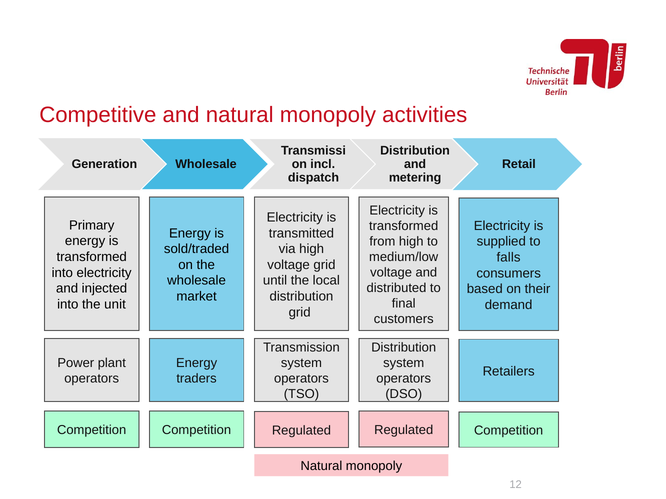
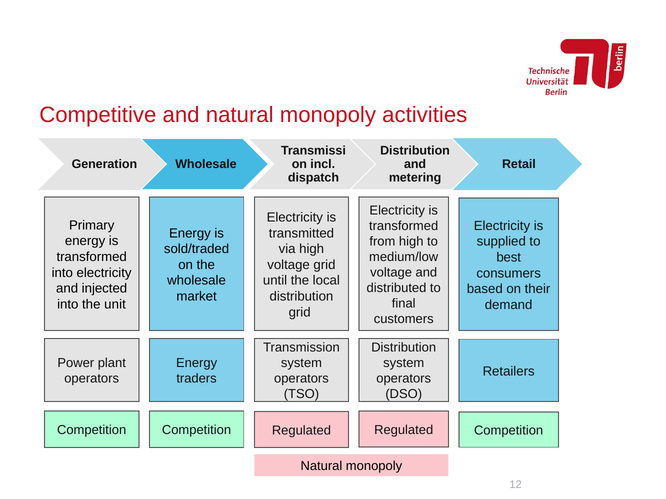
falls: falls -> best (509, 258)
